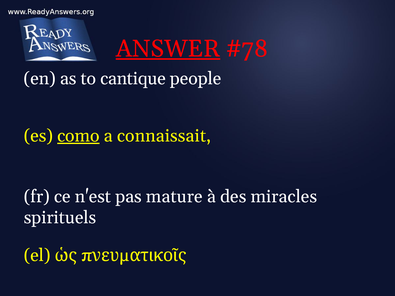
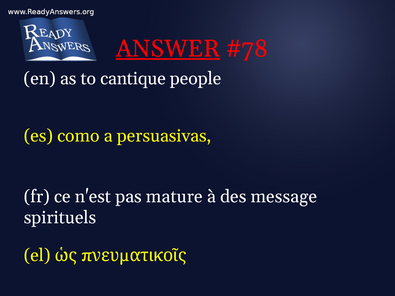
como underline: present -> none (78, 136)
connaissait: connaissait -> persuasivas (164, 136)
miracles: miracles -> message (284, 197)
